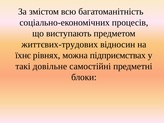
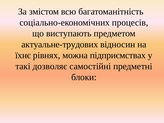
життєвих-трудових: життєвих-трудових -> актуальне-трудових (60, 44)
довільне: довільне -> дозволяє (50, 66)
